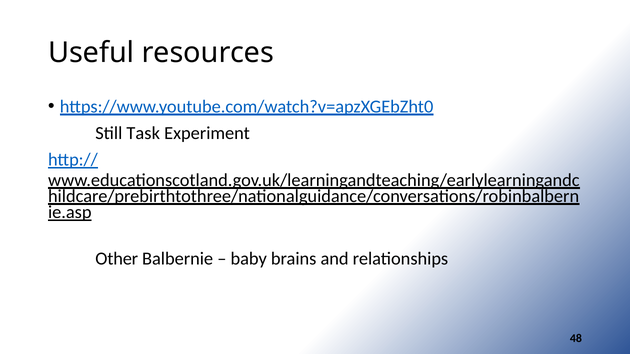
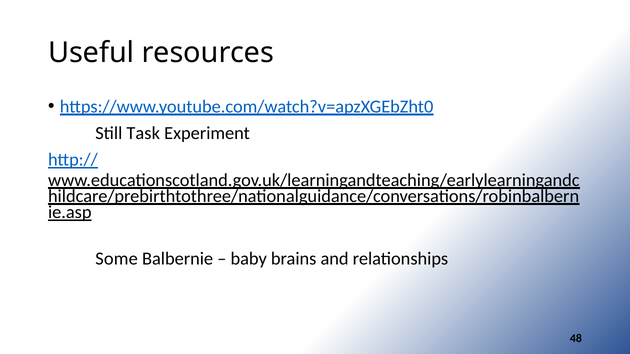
Other: Other -> Some (117, 259)
